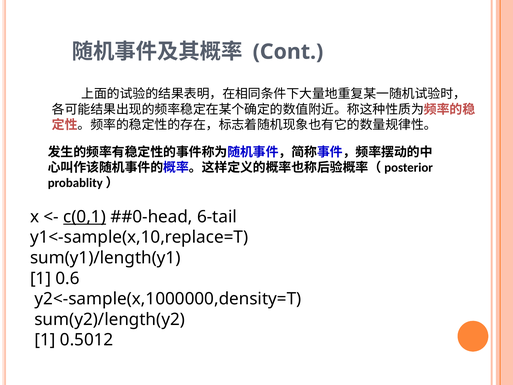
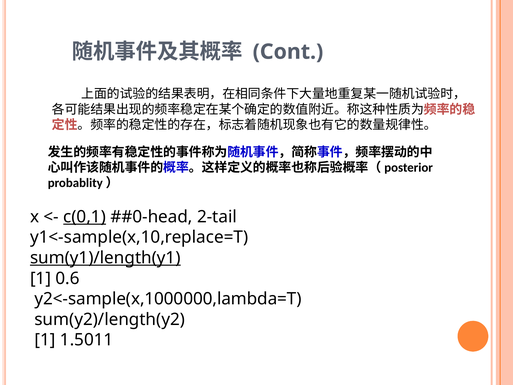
6-tail: 6-tail -> 2-tail (217, 217)
sum(y1)/length(y1 underline: none -> present (105, 258)
y2<-sample(x,1000000,density=T: y2<-sample(x,1000000,density=T -> y2<-sample(x,1000000,lambda=T (168, 299)
0.5012: 0.5012 -> 1.5011 (87, 340)
